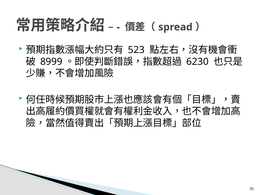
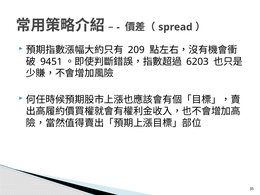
523: 523 -> 209 (136, 50)
8999: 8999 -> 9451 (51, 62)
6230: 6230 -> 6203 (197, 62)
